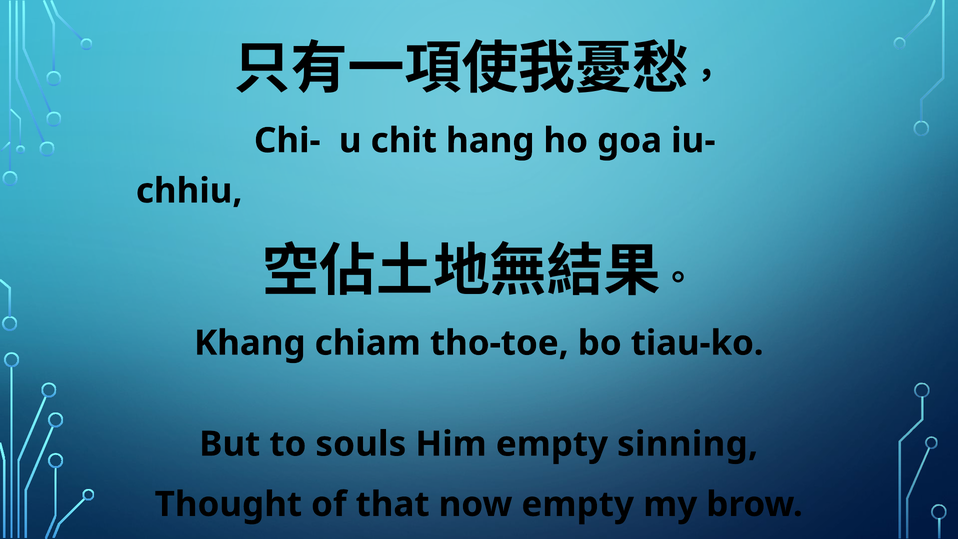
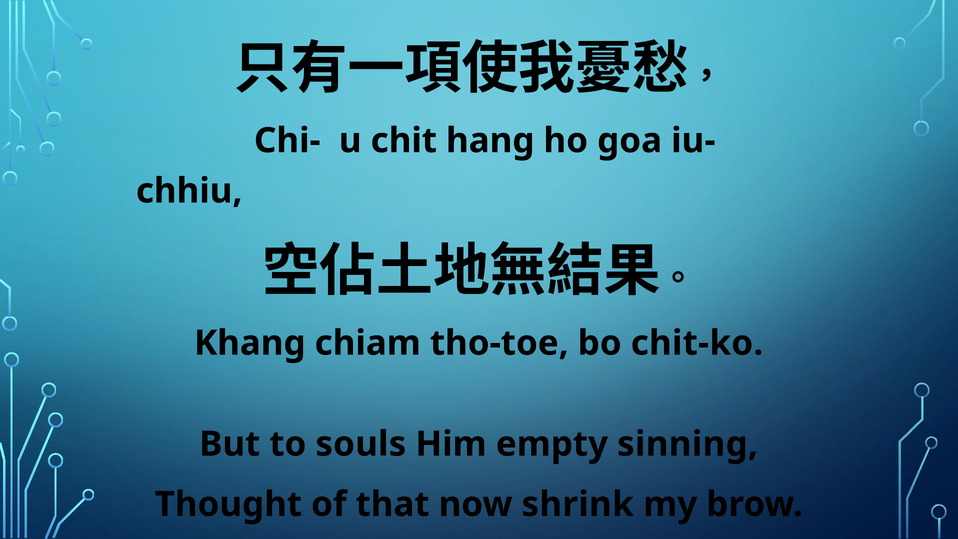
tiau-ko: tiau-ko -> chit-ko (697, 343)
now empty: empty -> shrink (578, 504)
